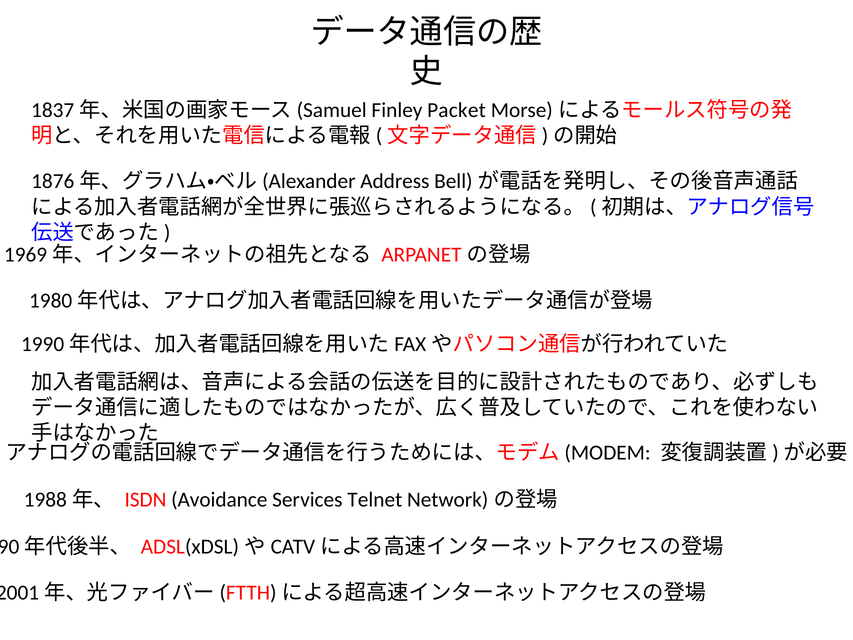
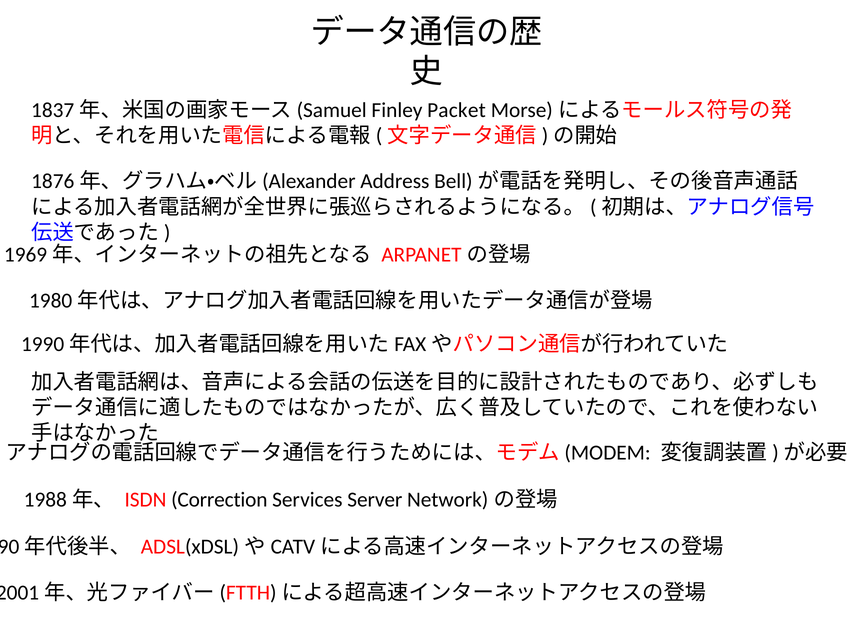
Avoidance: Avoidance -> Correction (219, 500)
Telnet: Telnet -> Server (375, 500)
